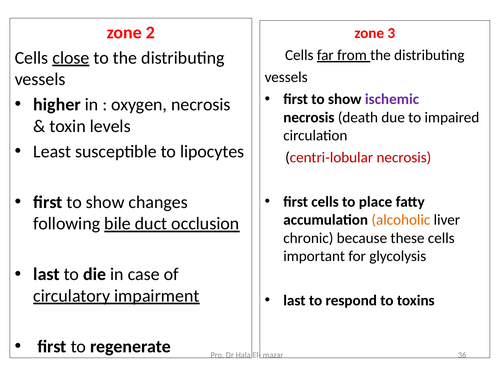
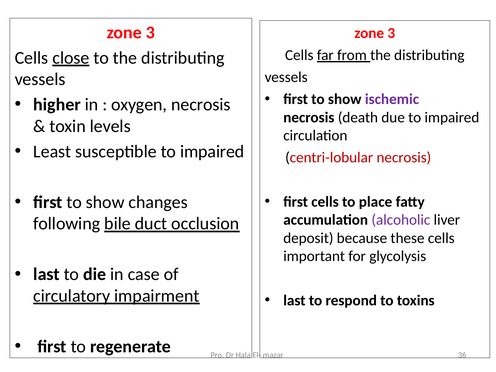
2: 2 -> 3 (150, 33)
susceptible to lipocytes: lipocytes -> impaired (212, 152)
alcoholic colour: orange -> purple (401, 220)
chronic: chronic -> deposit (308, 238)
